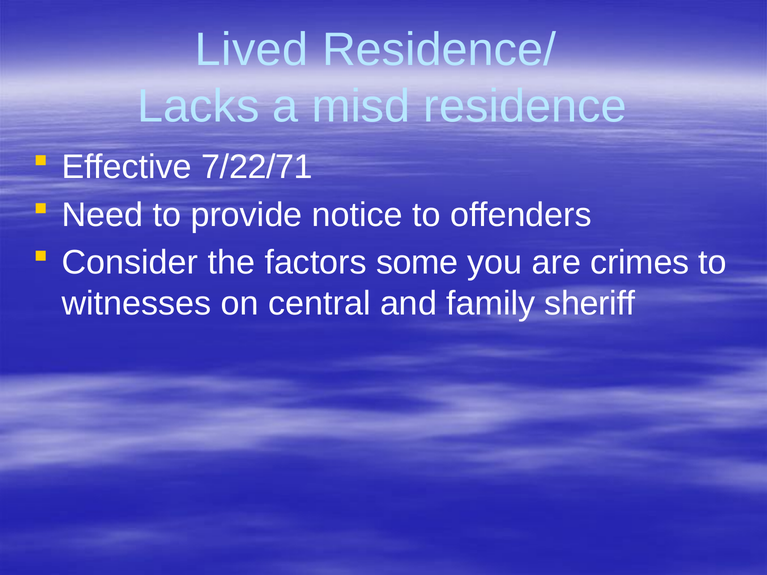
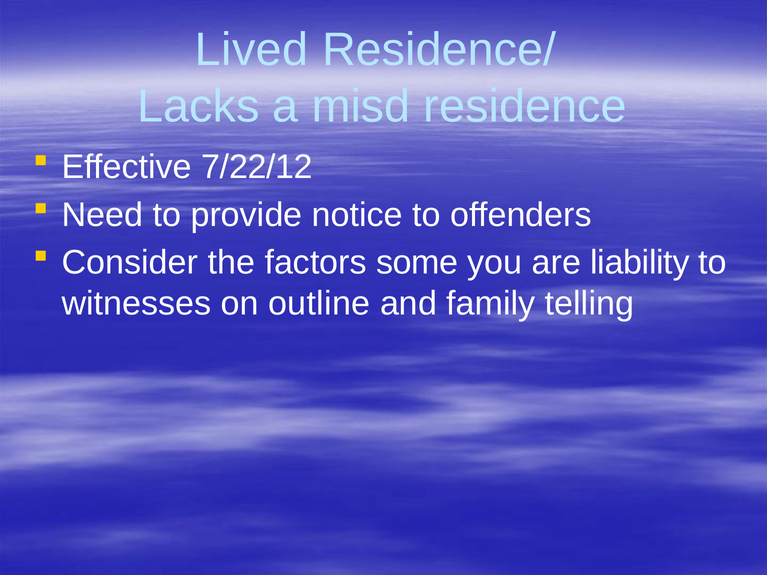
7/22/71: 7/22/71 -> 7/22/12 (257, 167)
crimes: crimes -> liability (640, 263)
central: central -> outline (319, 304)
sheriff: sheriff -> telling (590, 304)
